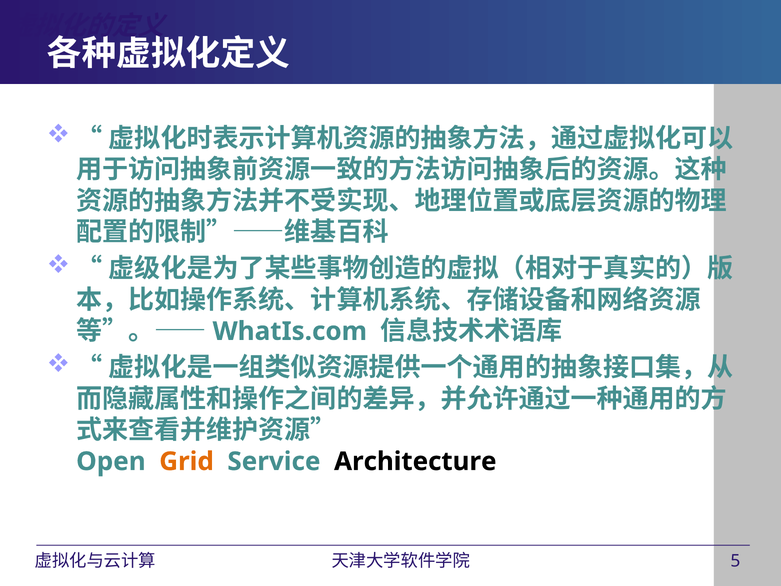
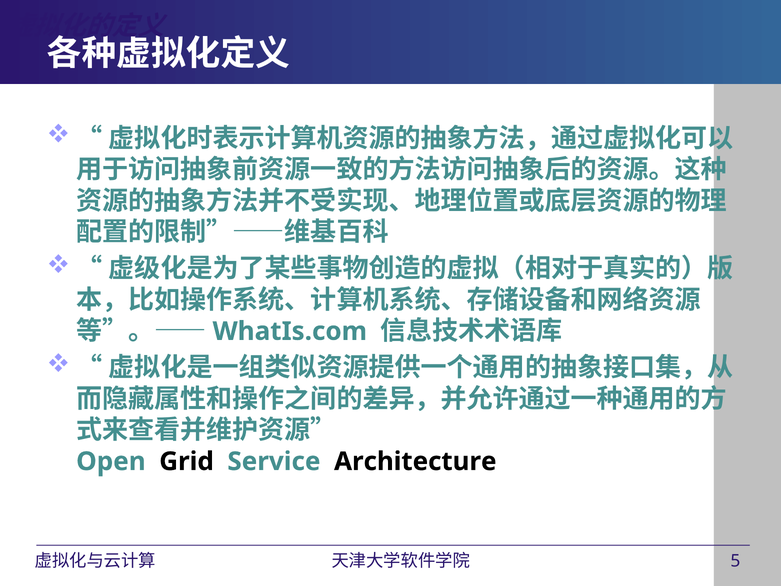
Grid colour: orange -> black (187, 461)
